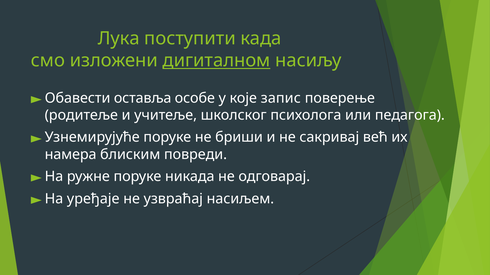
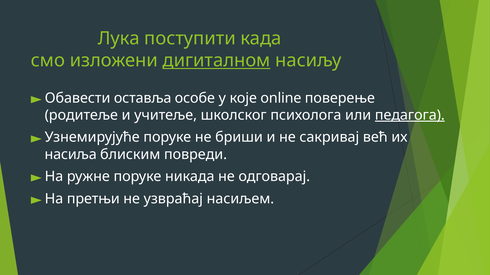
запис: запис -> online (281, 98)
педагога underline: none -> present (410, 115)
намера: намера -> насиља (71, 155)
уређаје: уређаје -> претњи (93, 199)
